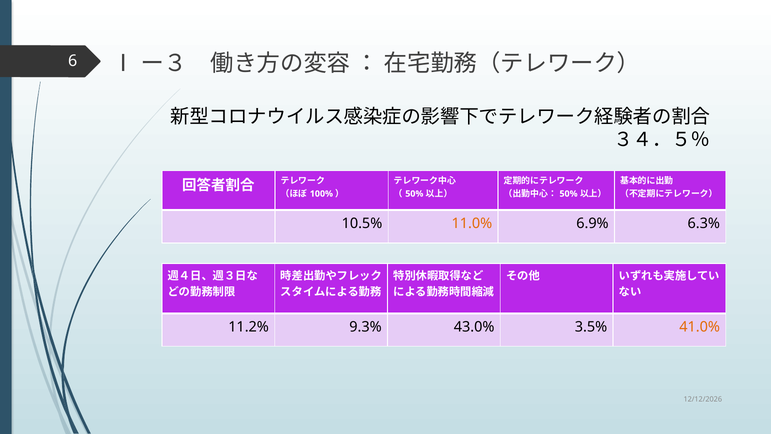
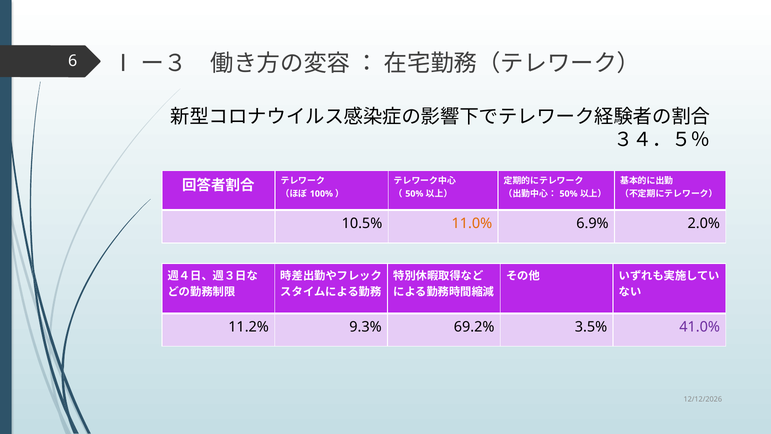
6.3%: 6.3% -> 2.0% (704, 223)
43.0%: 43.0% -> 69.2% (474, 327)
41.0% colour: orange -> purple (700, 327)
